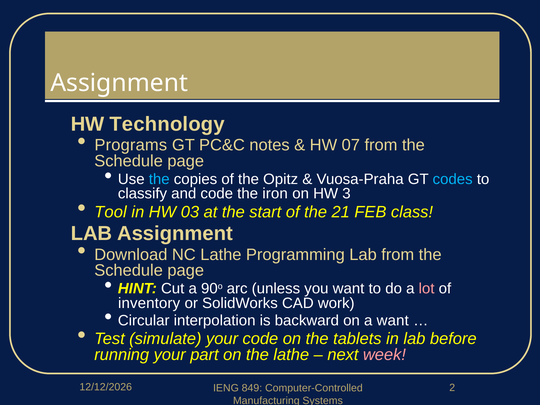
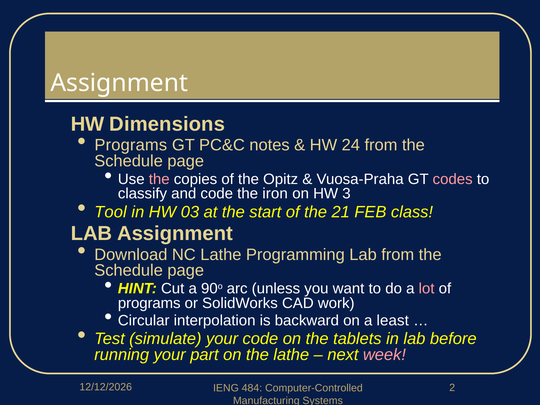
Technology: Technology -> Dimensions (167, 124)
07: 07 -> 24 (351, 145)
the colour: light blue -> pink (159, 179)
codes colour: light blue -> pink (453, 179)
inventory: inventory -> programs (149, 303)
a want: want -> least (393, 320)
849: 849 -> 484 (252, 388)
